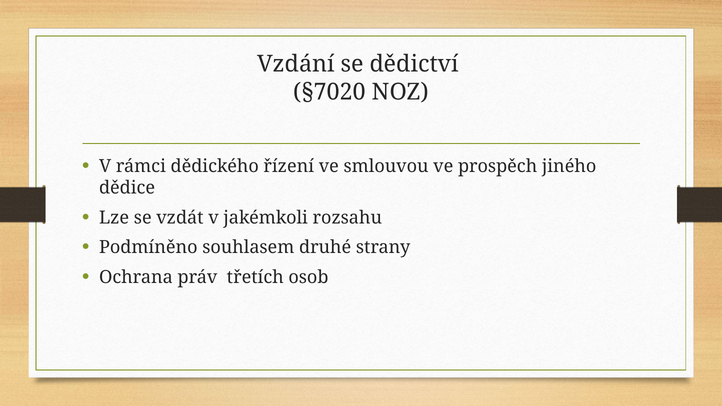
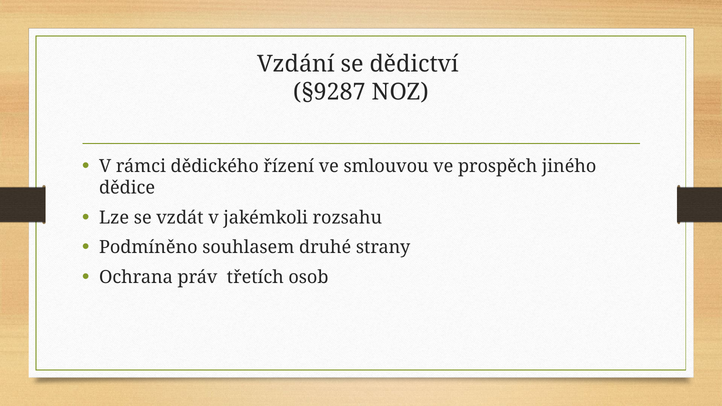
§7020: §7020 -> §9287 (330, 92)
